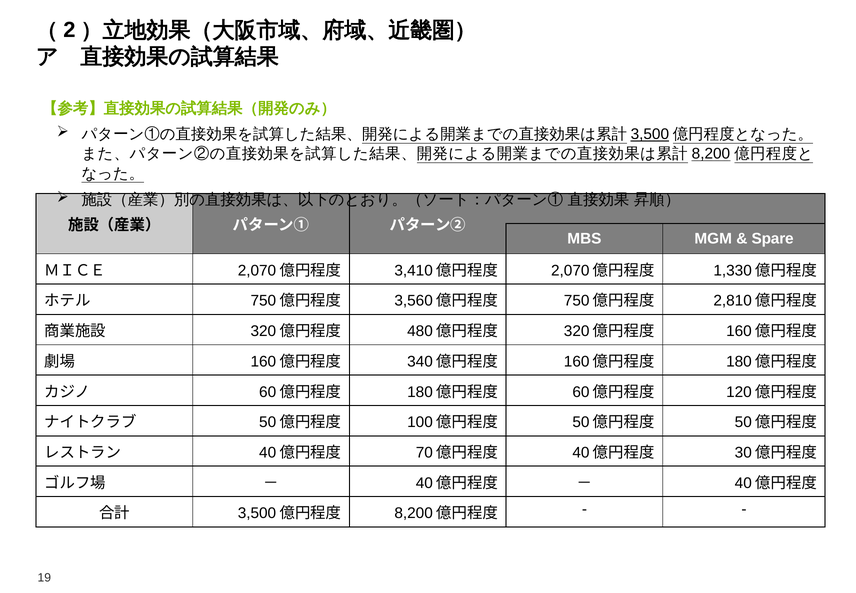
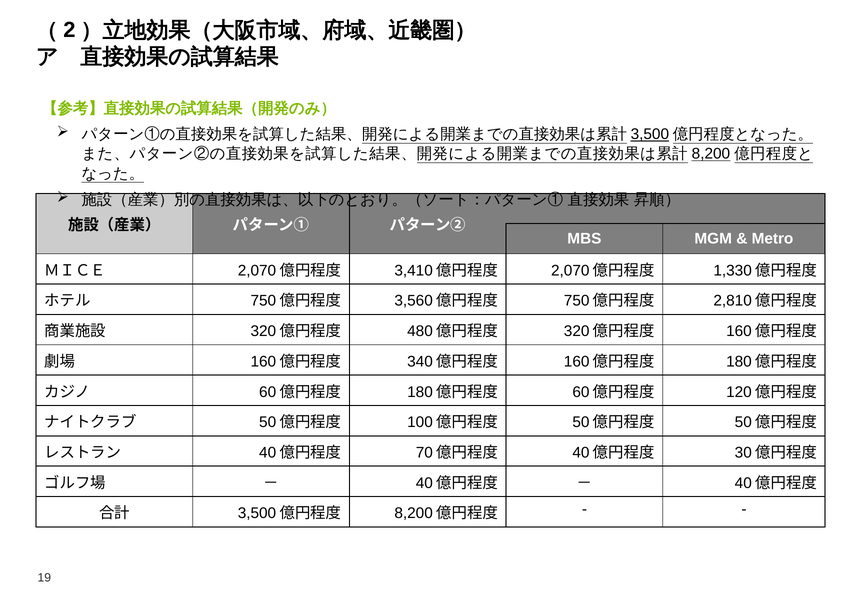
Spare: Spare -> Metro (773, 239)
